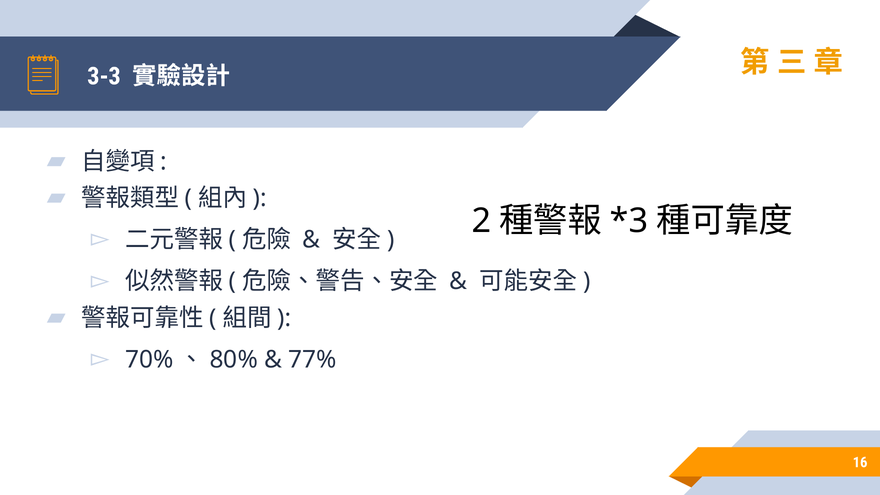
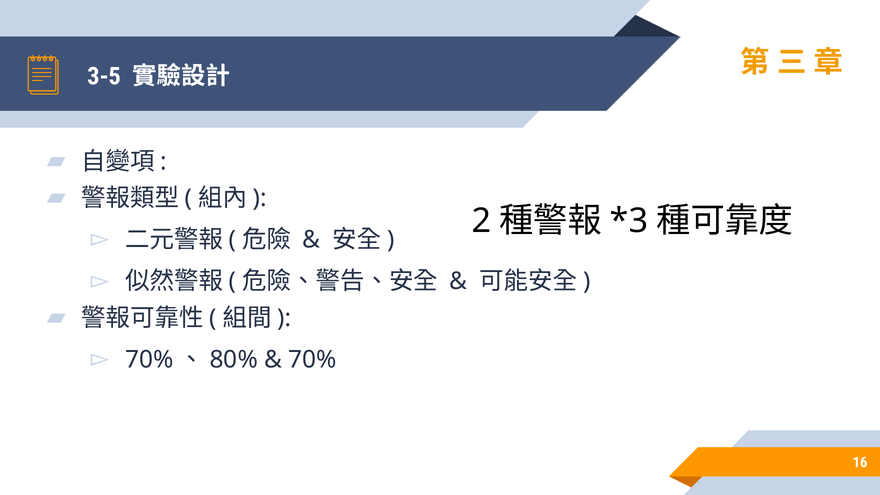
3-3: 3-3 -> 3-5 (104, 76)
77%: 77% -> 70% (313, 360)
